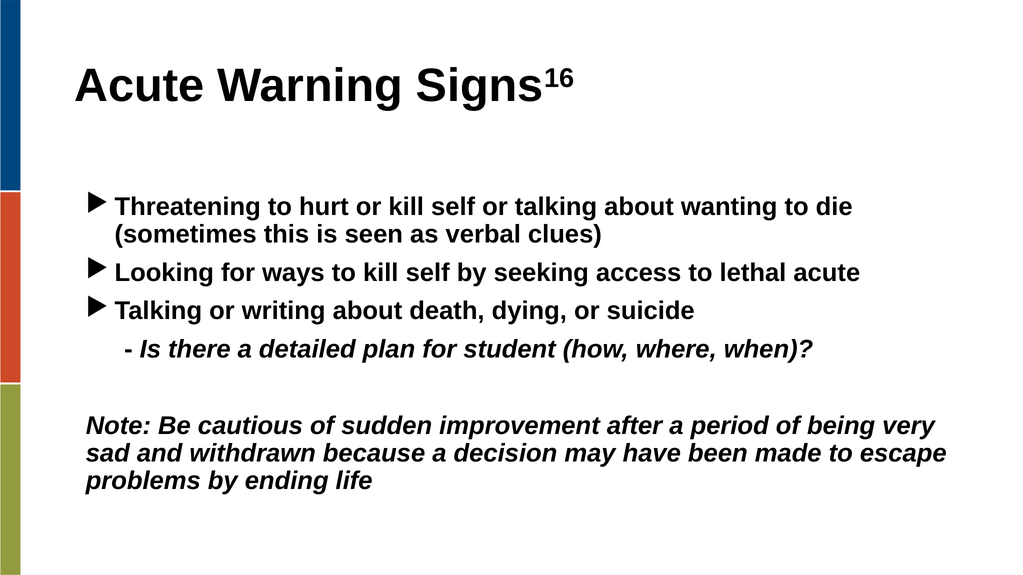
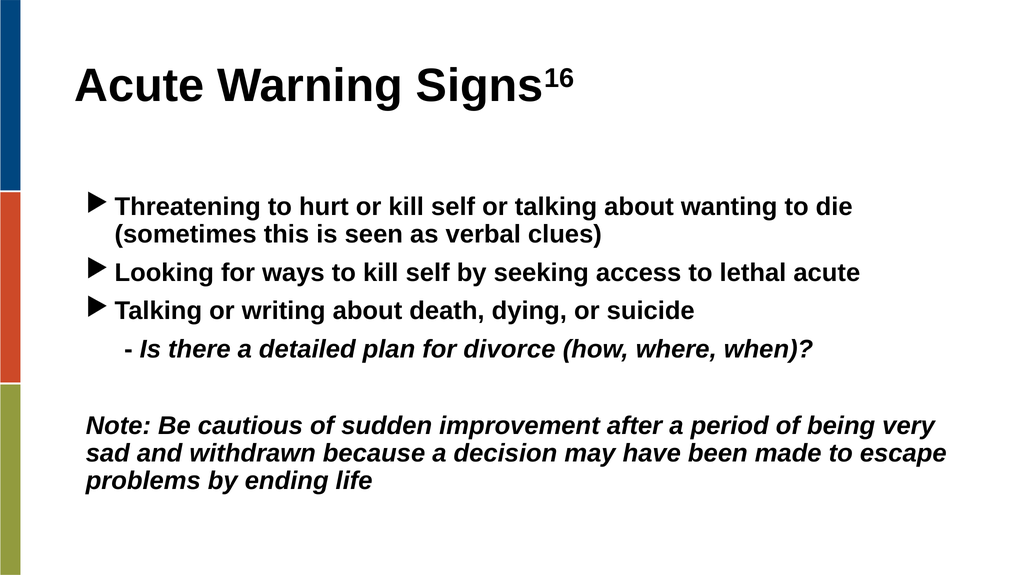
student: student -> divorce (509, 349)
